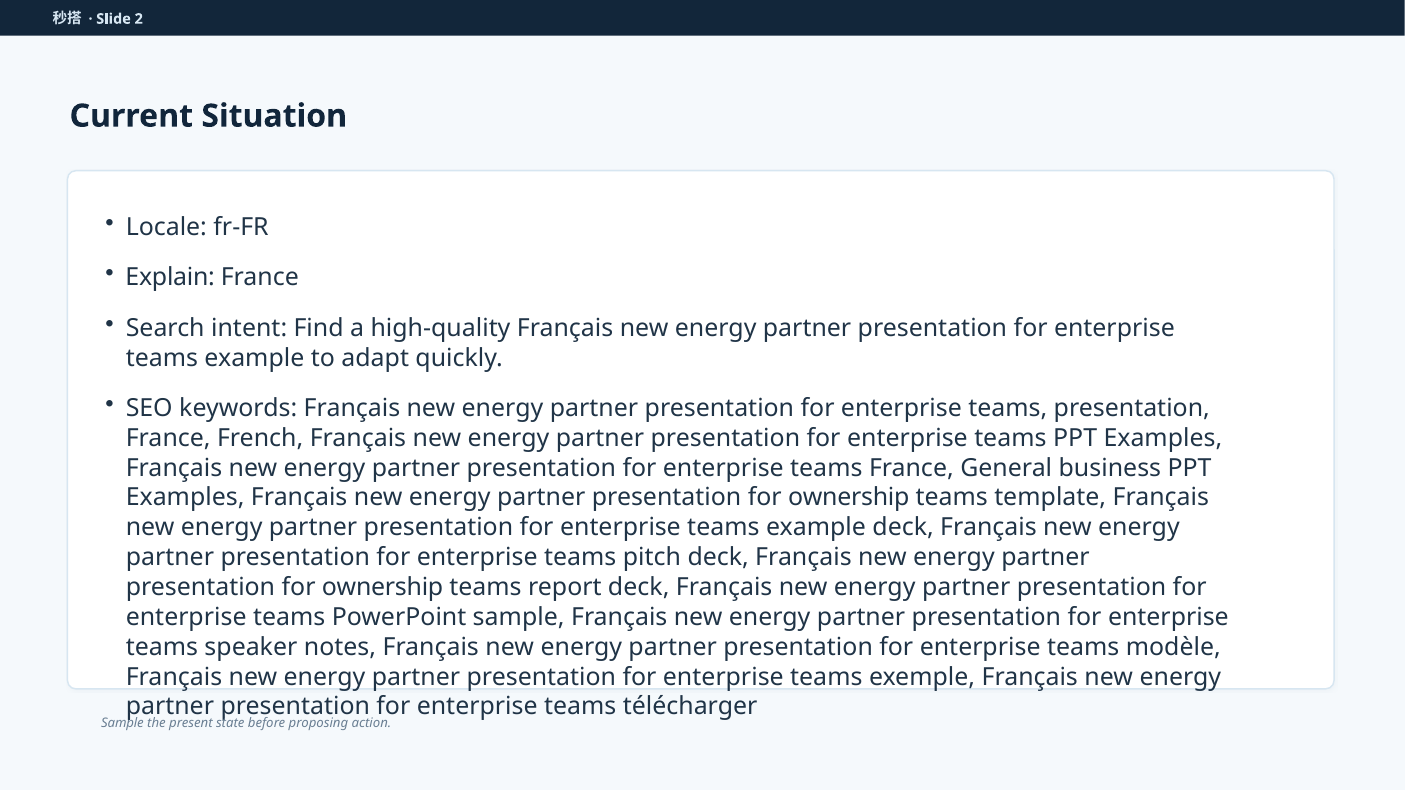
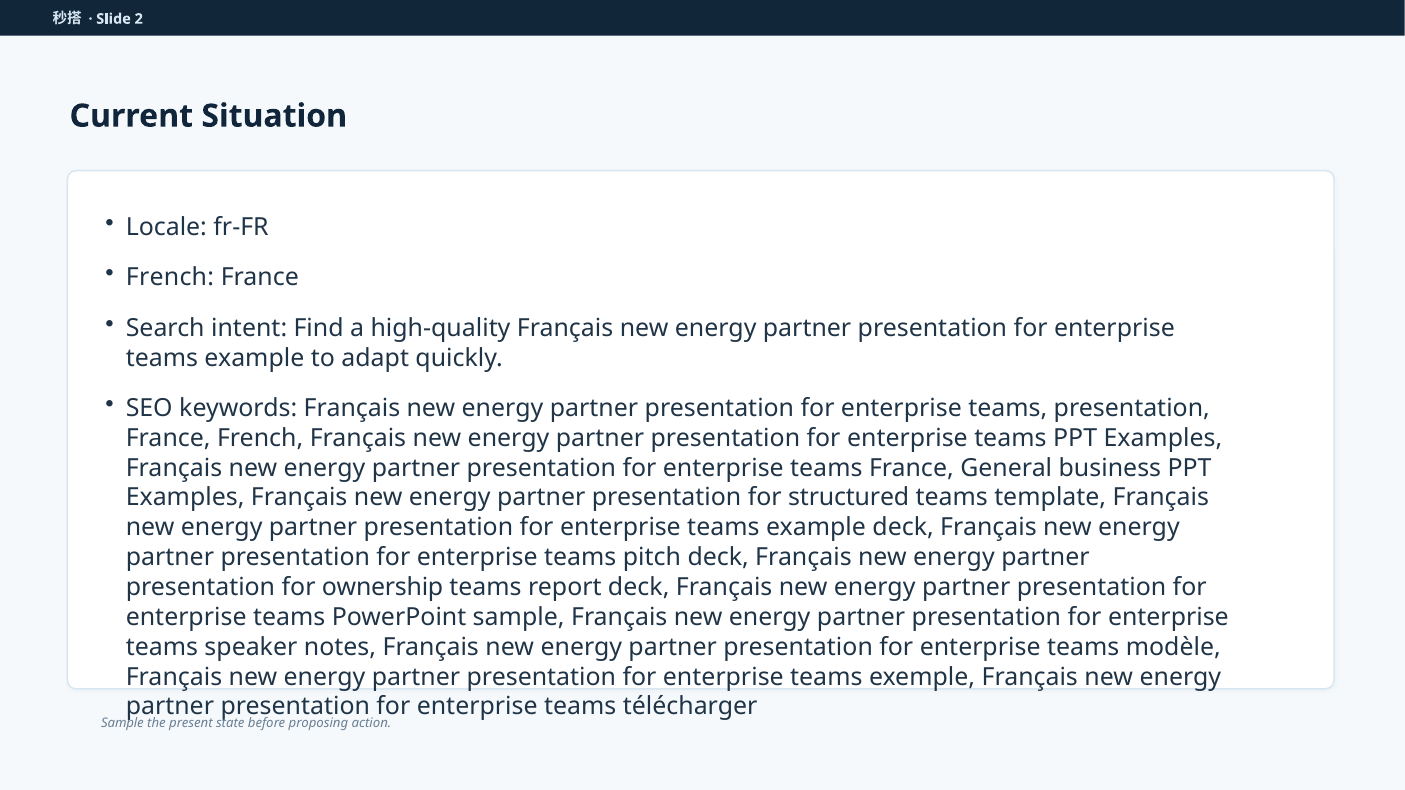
Explain: Explain -> French (170, 278)
ownership: ownership -> structured (849, 498)
